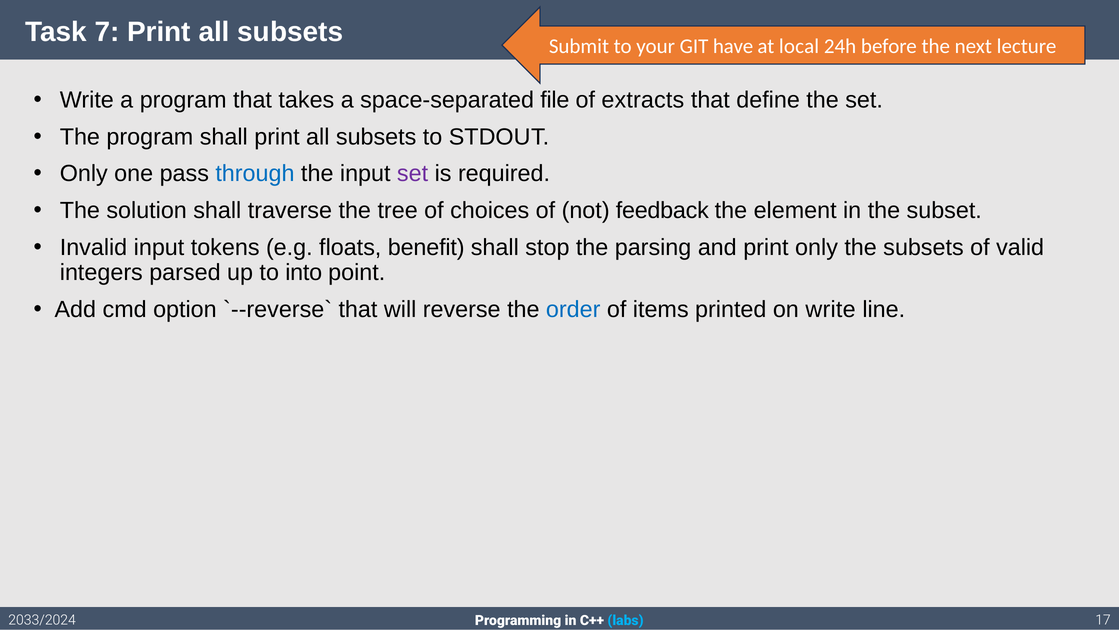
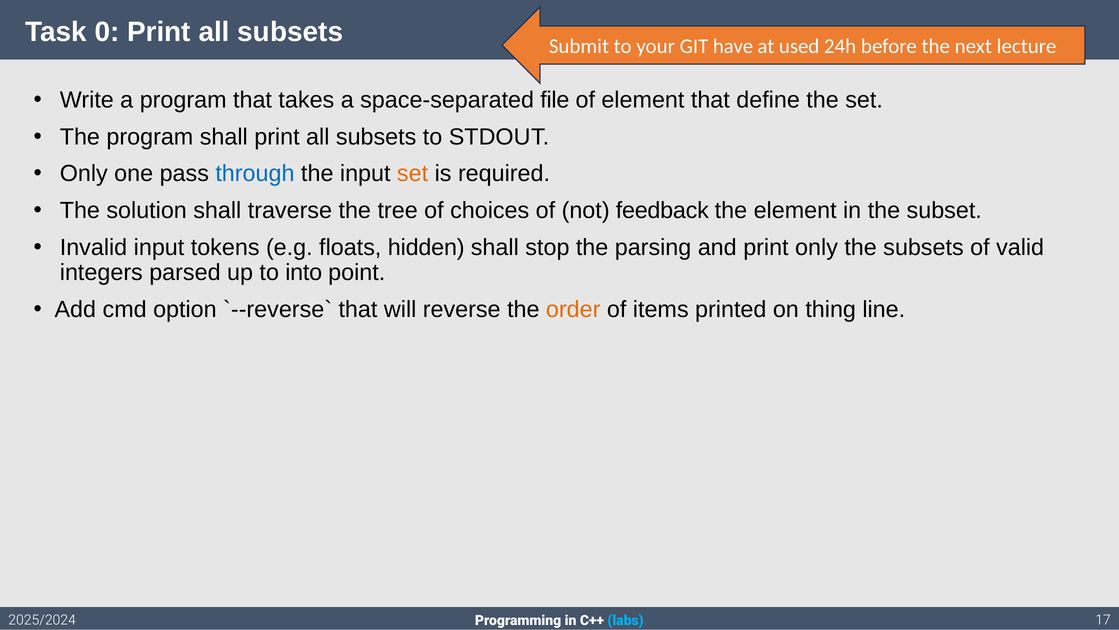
7: 7 -> 0 (107, 32)
local: local -> used (799, 47)
of extracts: extracts -> element (643, 100)
set colour: purple -> orange (413, 174)
benefit: benefit -> hidden (426, 247)
order colour: blue -> orange (573, 309)
on write: write -> thing (831, 309)
2033/2024: 2033/2024 -> 2025/2024 (42, 619)
